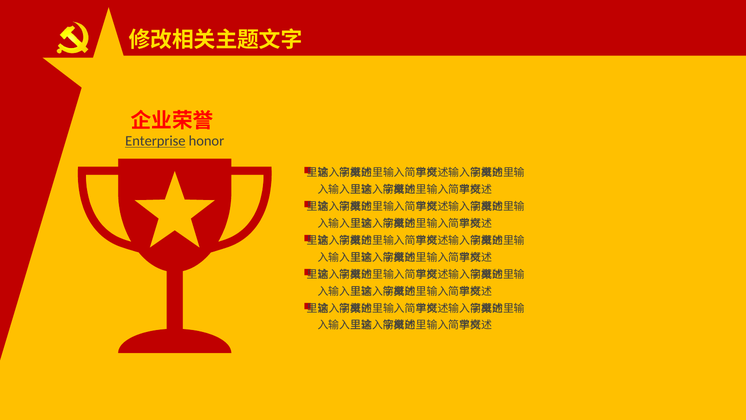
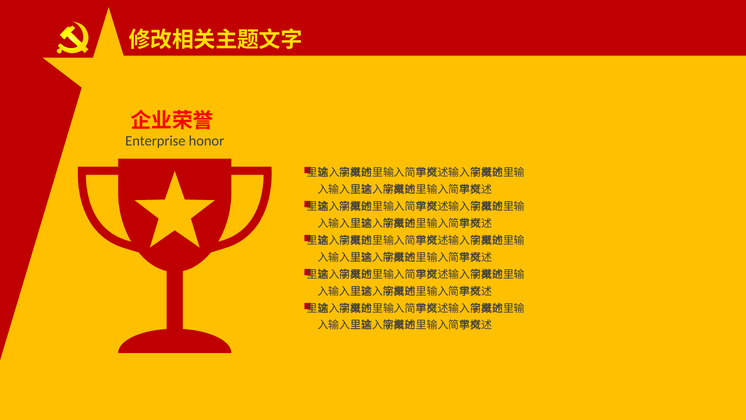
Enterprise underline: present -> none (155, 141)
